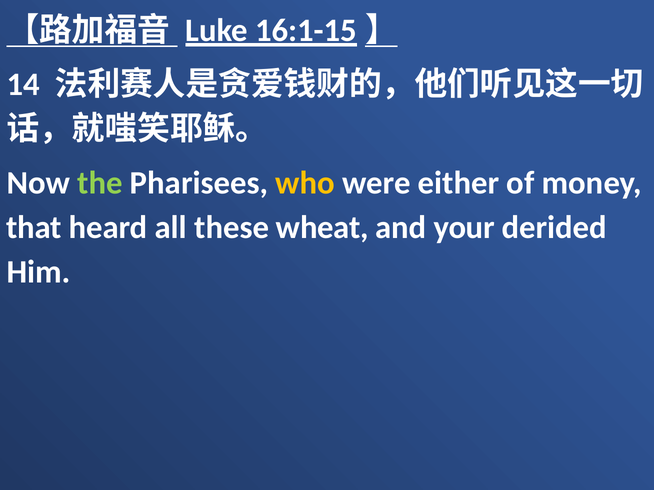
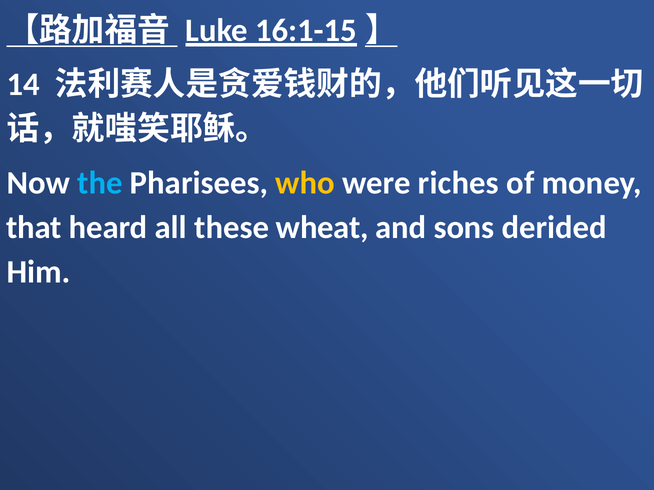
the colour: light green -> light blue (100, 183)
either: either -> riches (458, 183)
your: your -> sons (464, 228)
